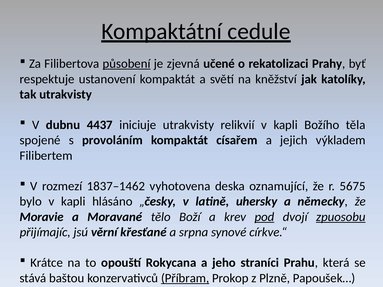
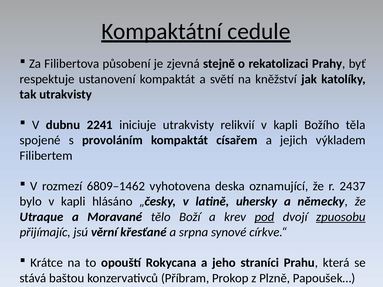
působení underline: present -> none (127, 64)
učené: učené -> stejně (219, 64)
4437: 4437 -> 2241 (100, 125)
1837–1462: 1837–1462 -> 6809–1462 (116, 186)
5675: 5675 -> 2437 (353, 186)
Moravie: Moravie -> Utraque (42, 217)
Příbram underline: present -> none (185, 278)
